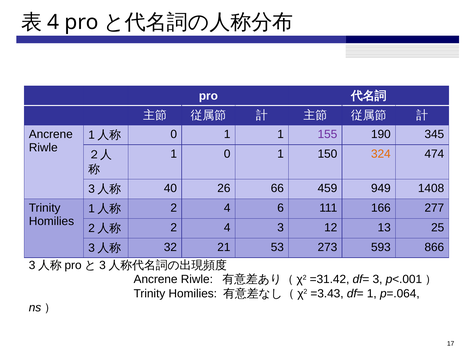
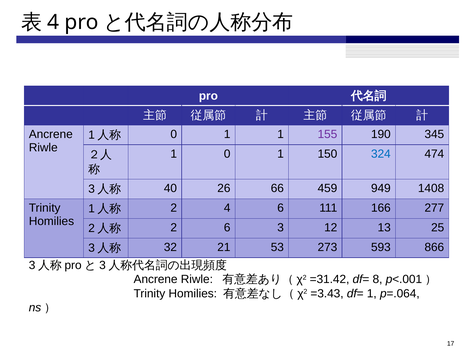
324 colour: orange -> blue (381, 154)
4: 4 -> 6 (227, 228)
df= 3: 3 -> 8 (378, 279)
